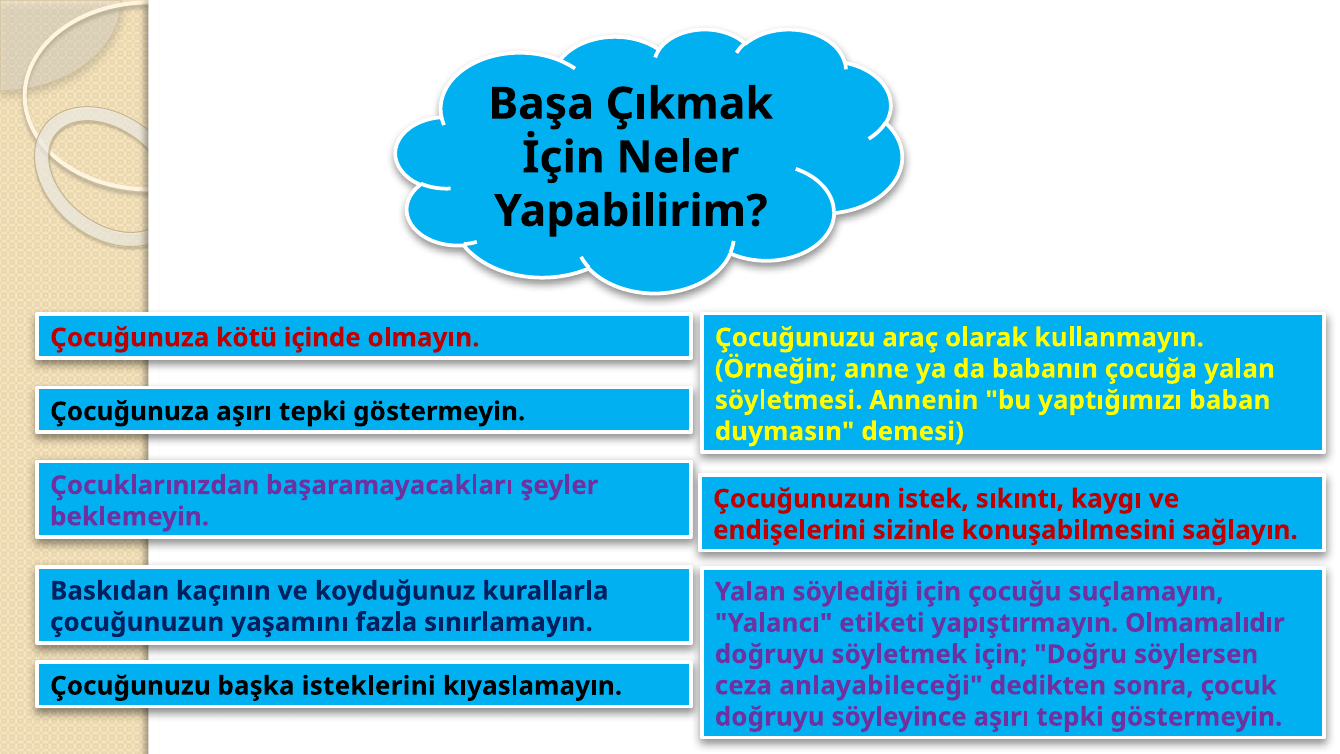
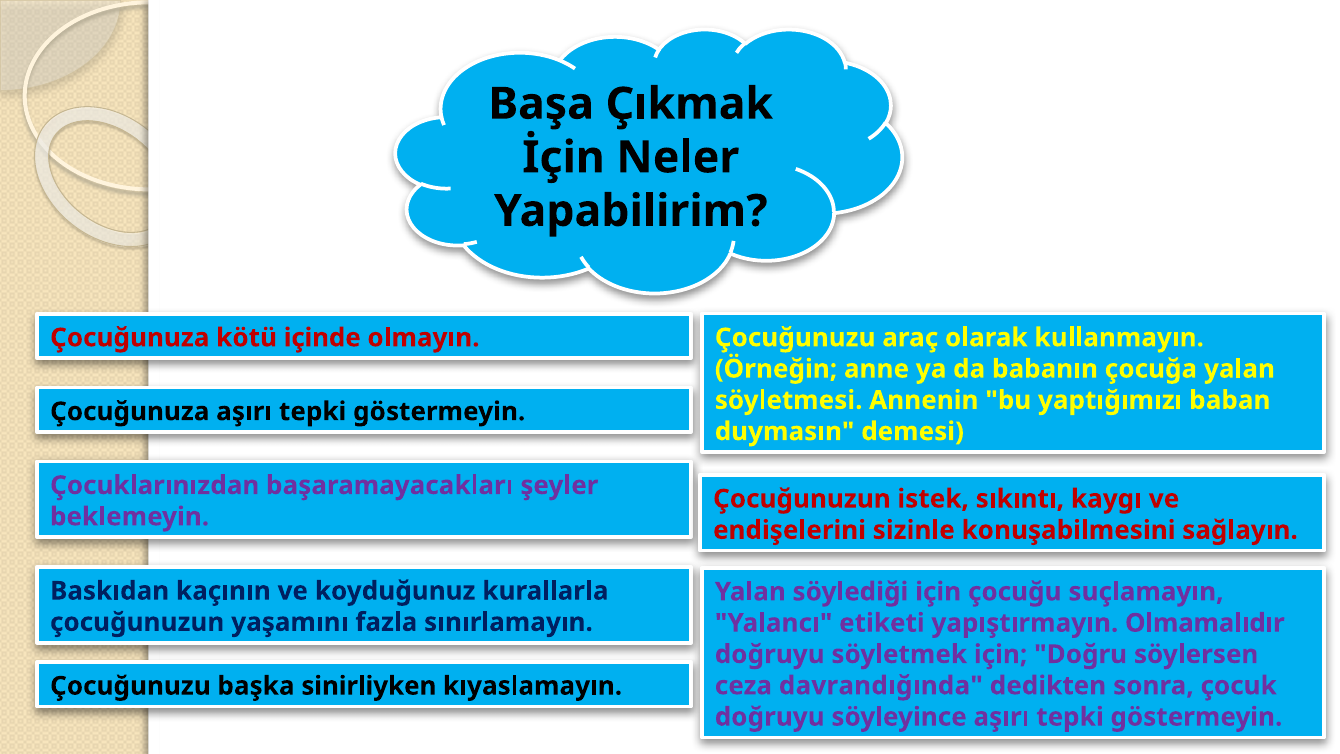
anlayabileceği: anlayabileceği -> davrandığında (881, 686)
isteklerini: isteklerini -> sinirliyken (369, 686)
